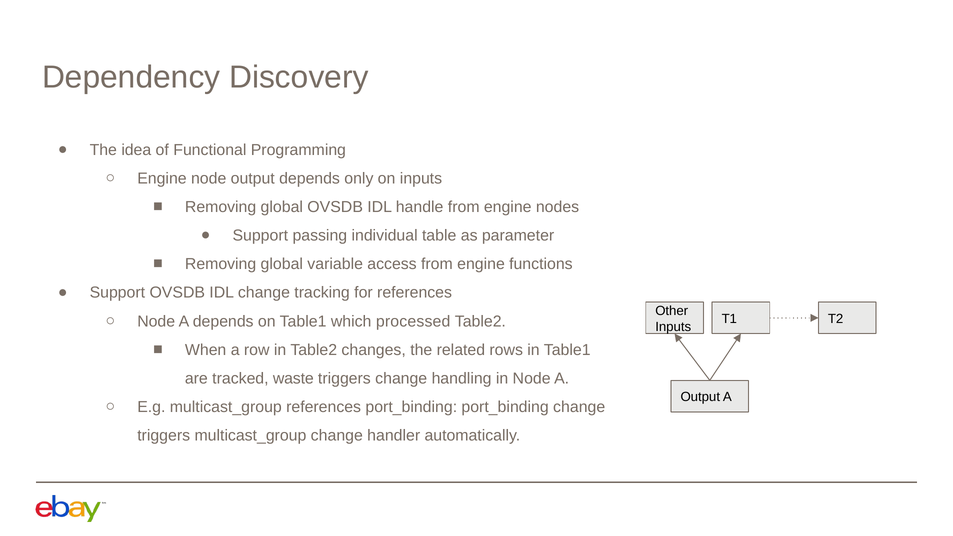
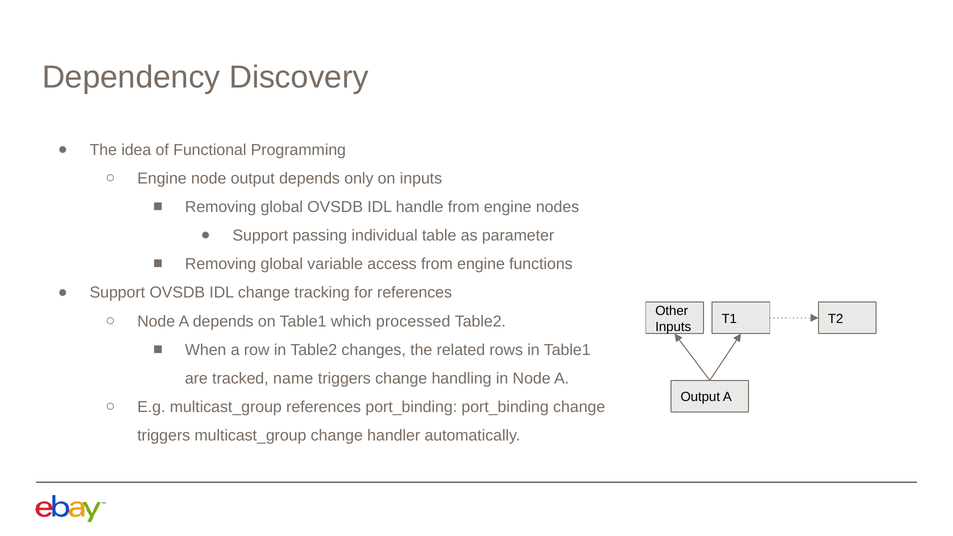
waste: waste -> name (293, 379)
